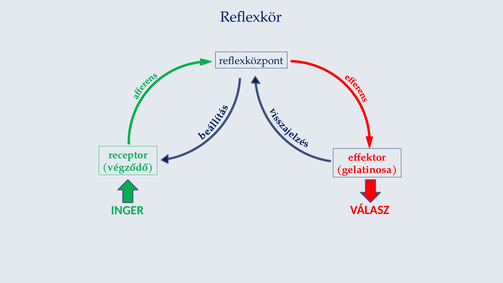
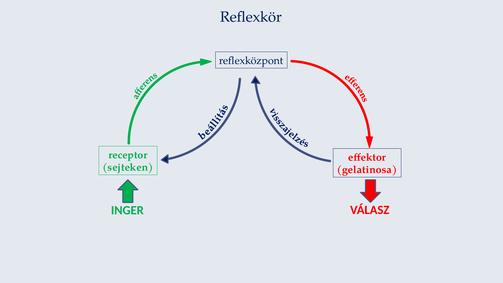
végződő: végződő -> sejteken (128, 167)
